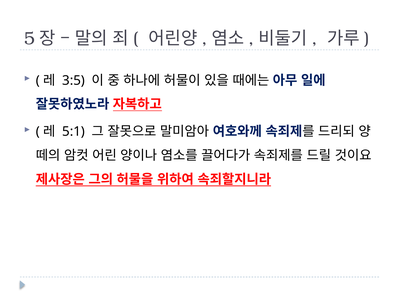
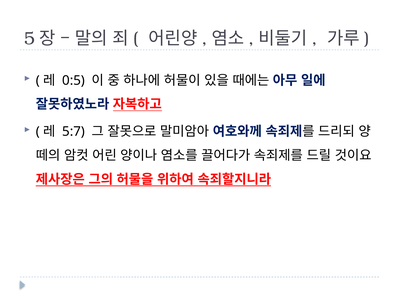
3:5: 3:5 -> 0:5 (74, 80)
5:1: 5:1 -> 5:7 (74, 132)
